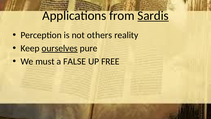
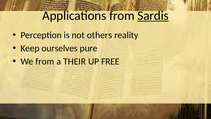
ourselves underline: present -> none (60, 48)
We must: must -> from (45, 61)
FALSE: FALSE -> THEIR (75, 61)
